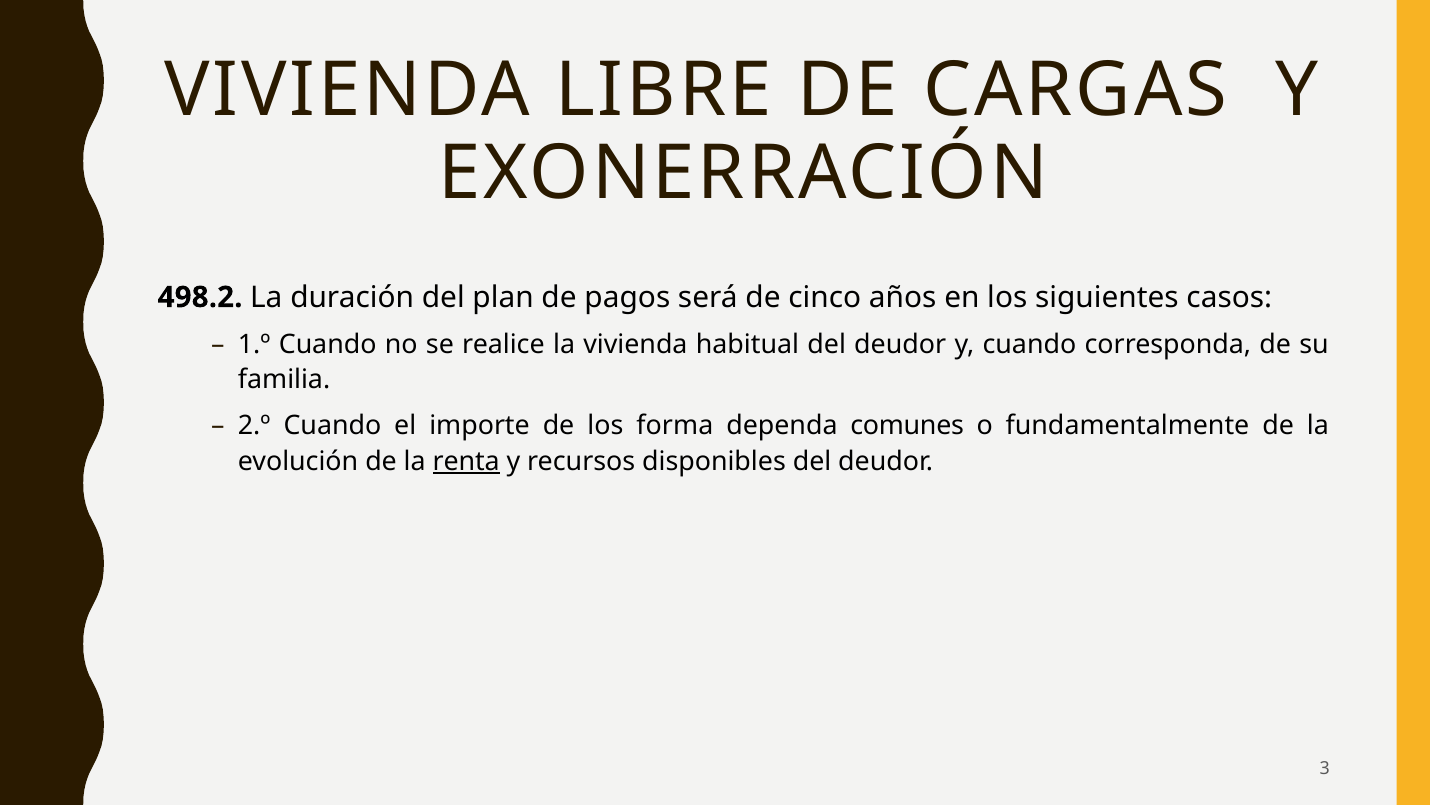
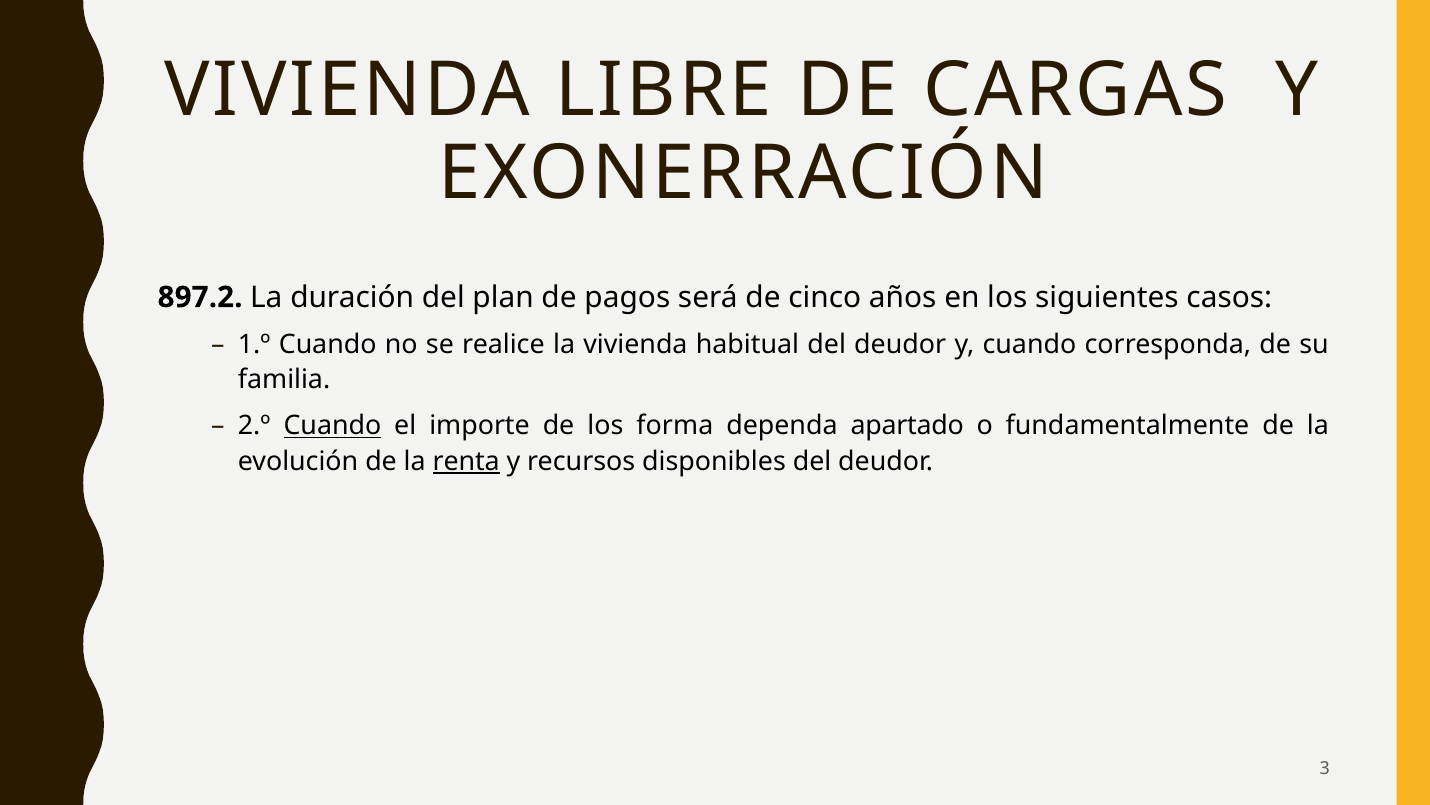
498.2: 498.2 -> 897.2 (200, 297)
Cuando underline: none -> present (332, 426)
comunes: comunes -> apartado (907, 426)
